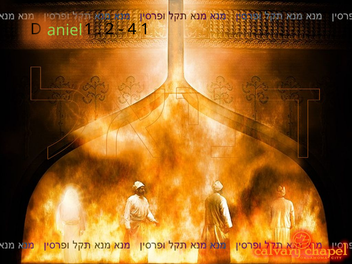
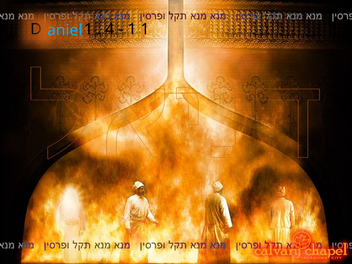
aniel colour: light green -> light blue (65, 30)
2: 2 -> 4 (110, 29)
4: 4 -> 1 (132, 29)
